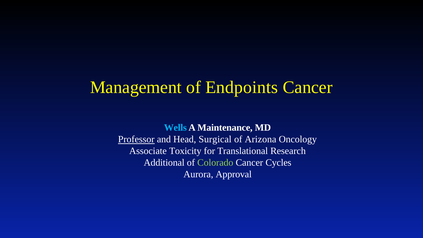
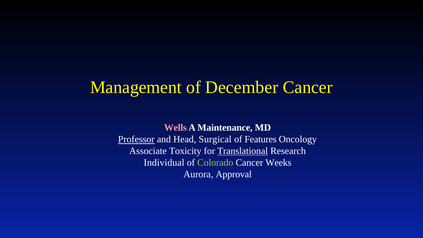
Endpoints: Endpoints -> December (242, 87)
Wells colour: light blue -> pink (175, 128)
Arizona: Arizona -> Features (261, 139)
Translational underline: none -> present (243, 151)
Additional: Additional -> Individual (164, 163)
Cycles: Cycles -> Weeks (278, 163)
